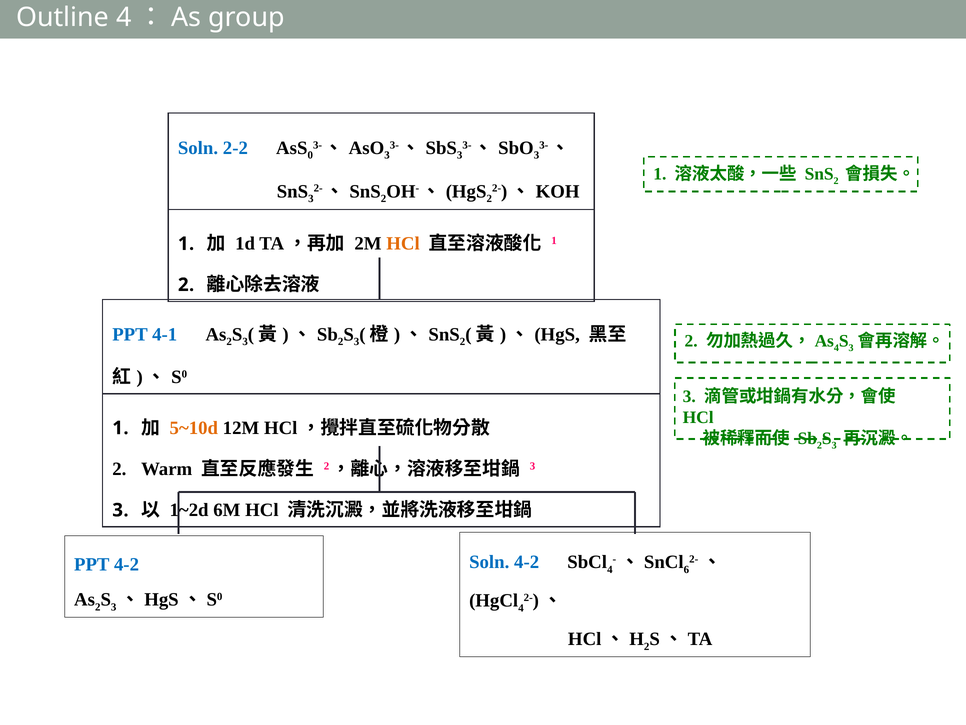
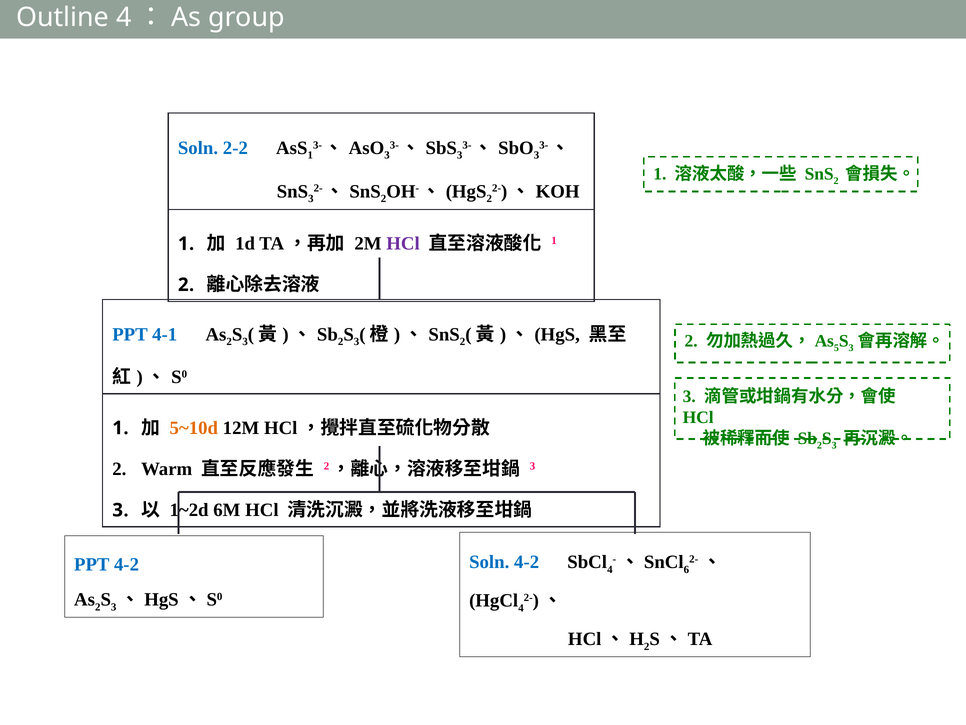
0: 0 -> 1 (310, 155)
HCl colour: orange -> purple (403, 244)
4: 4 -> 5 (836, 347)
